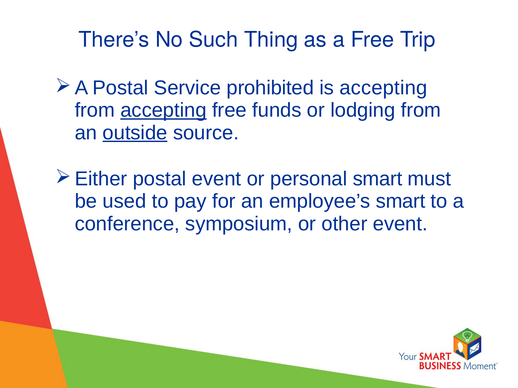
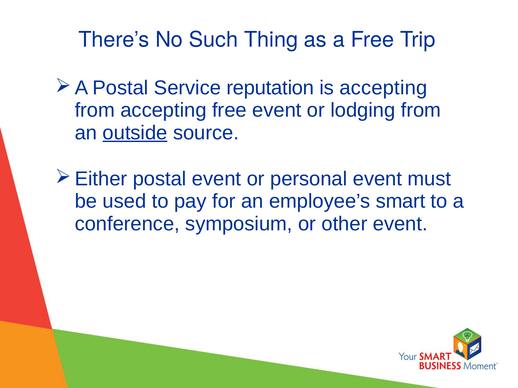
prohibited: prohibited -> reputation (270, 88)
accepting underline: present -> none (164, 110)
free funds: funds -> event (277, 110)
personal smart: smart -> event (377, 179)
